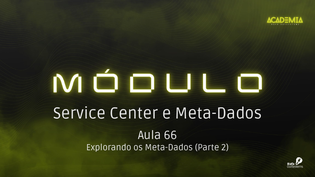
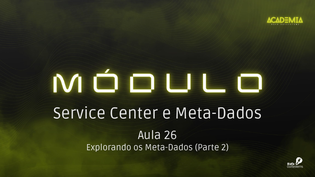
66: 66 -> 26 (170, 135)
